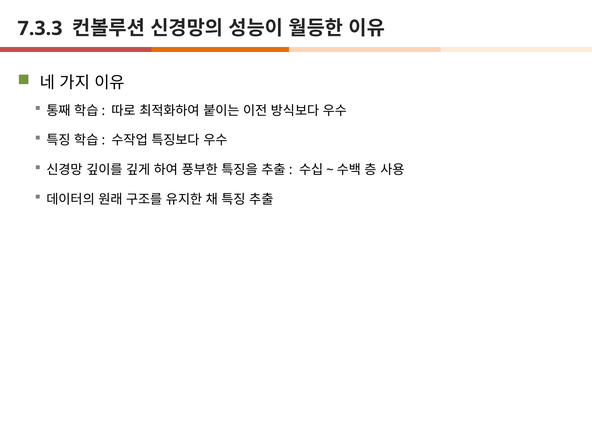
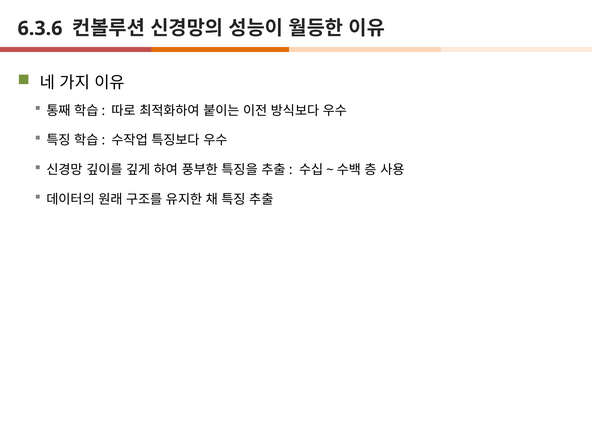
7.3.3: 7.3.3 -> 6.3.6 (40, 28)
